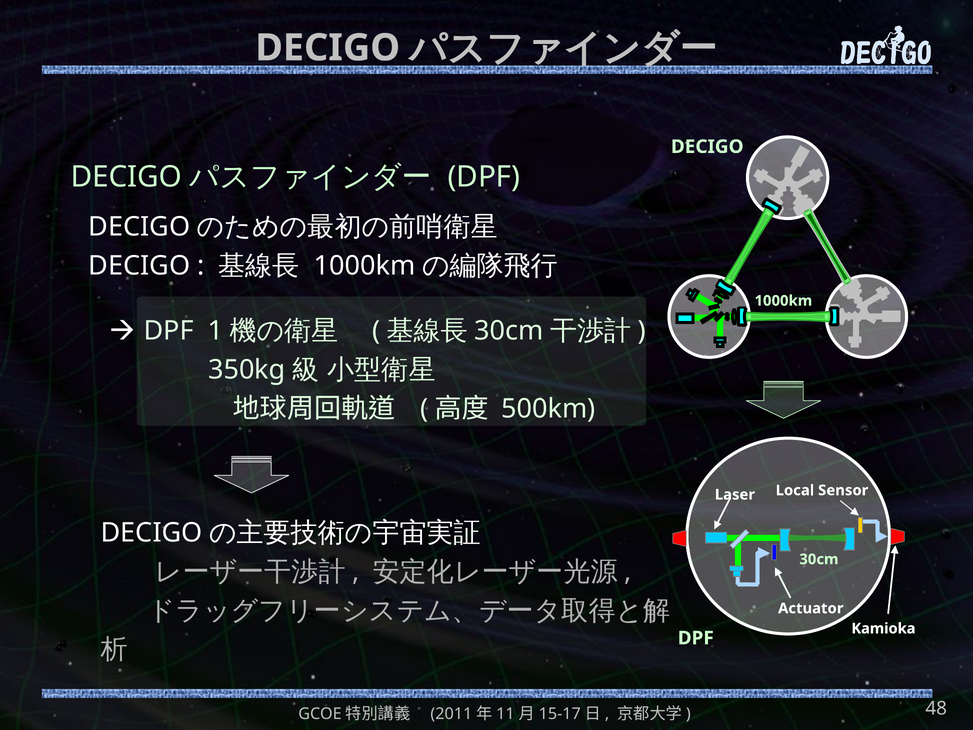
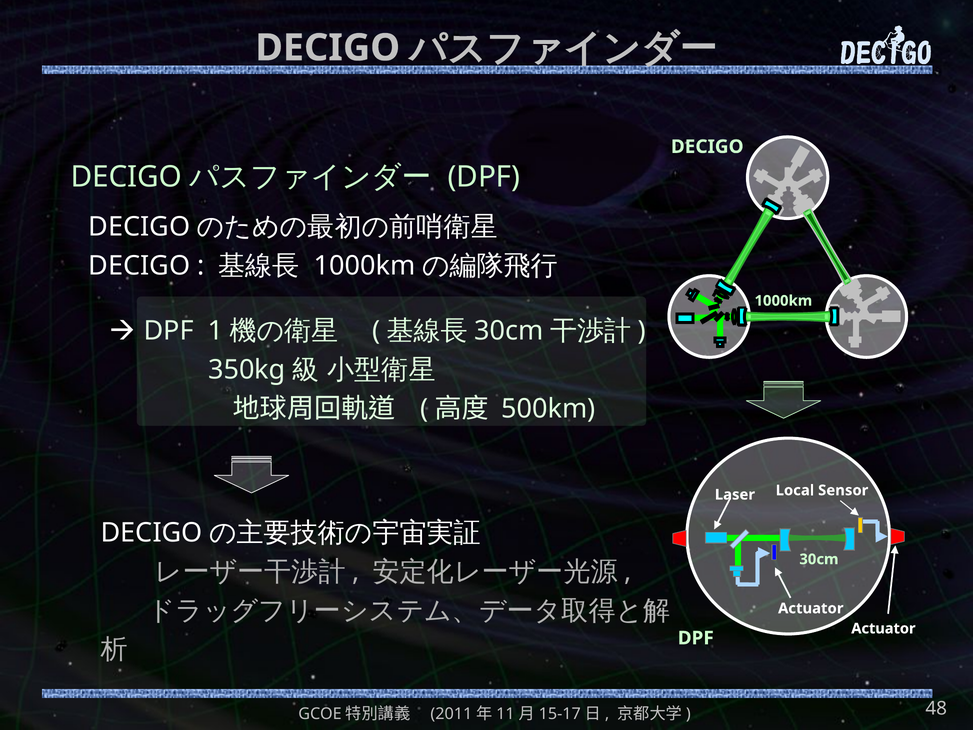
Kamioka: Kamioka -> Actuator (883, 628)
